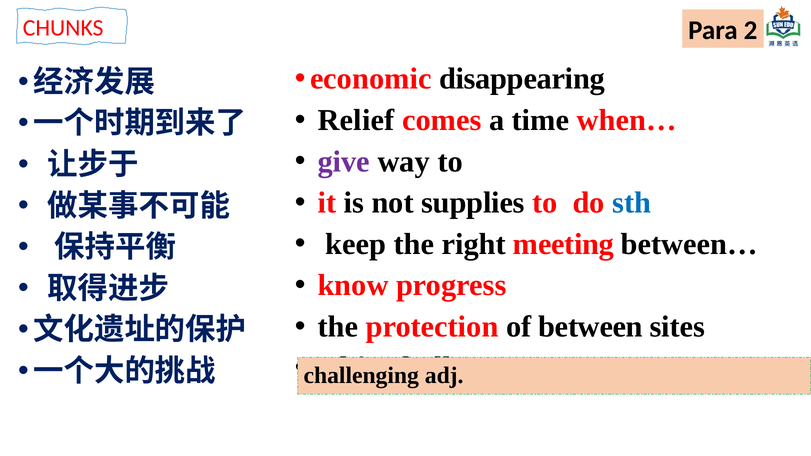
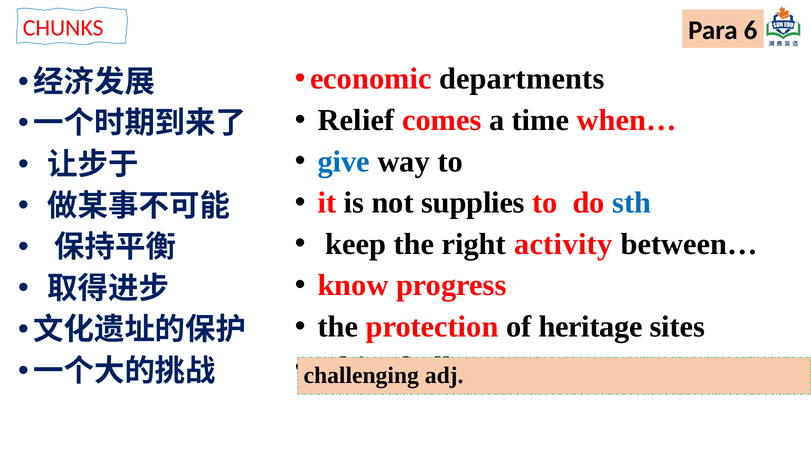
2: 2 -> 6 (751, 31)
disappearing: disappearing -> departments (522, 79)
give colour: purple -> blue (344, 162)
meeting: meeting -> activity (563, 244)
between: between -> heritage (591, 327)
